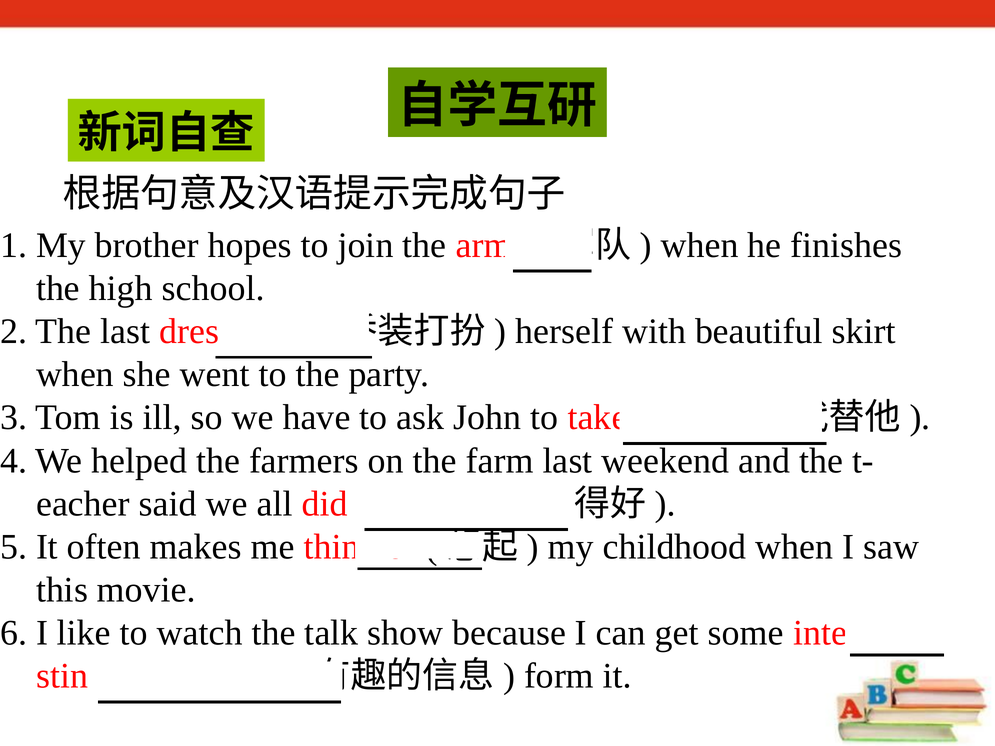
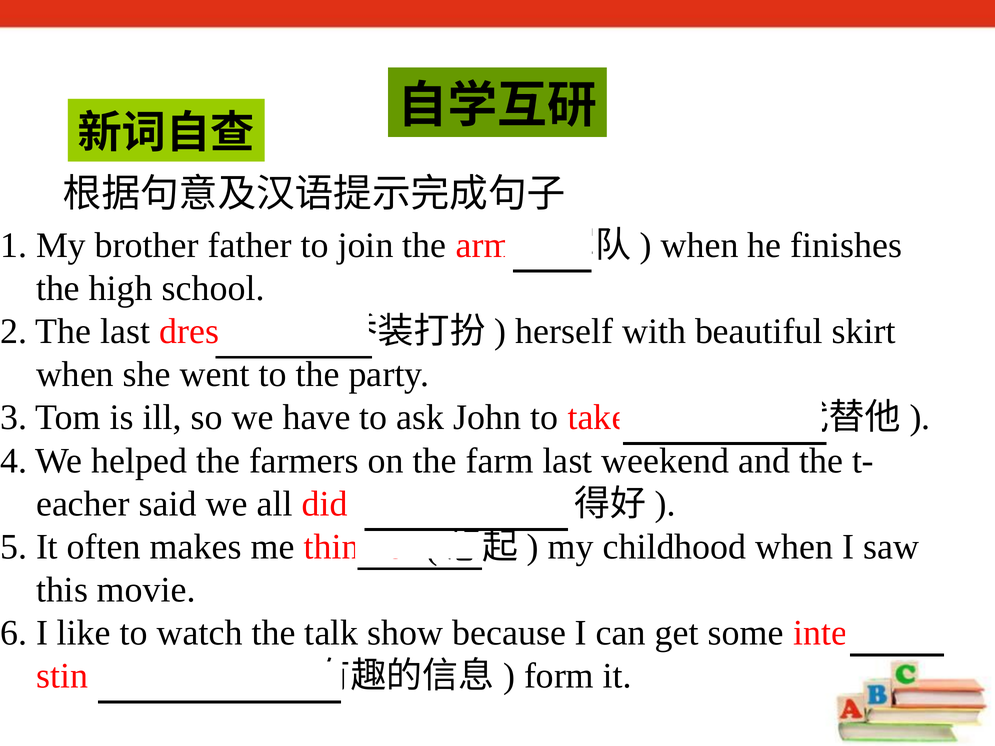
hopes: hopes -> father (250, 245)
